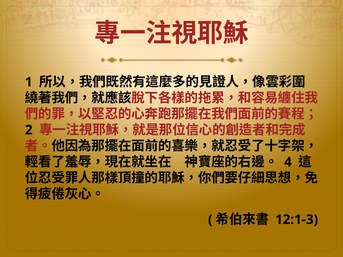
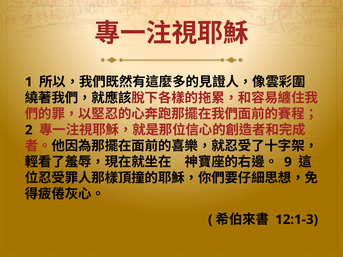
4: 4 -> 9 (288, 162)
